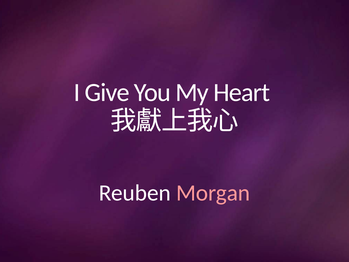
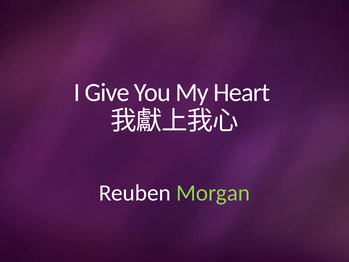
Morgan colour: pink -> light green (213, 193)
